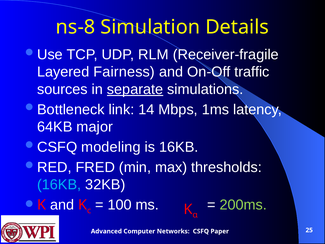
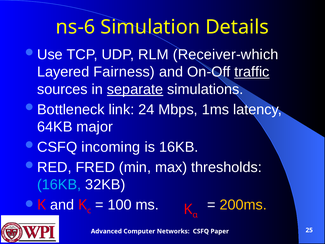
ns-8: ns-8 -> ns-6 (75, 27)
Receiver-fragile: Receiver-fragile -> Receiver-which (226, 54)
traffic underline: none -> present (252, 72)
14: 14 -> 24 (146, 109)
modeling: modeling -> incoming (111, 147)
200ms colour: light green -> yellow (243, 205)
